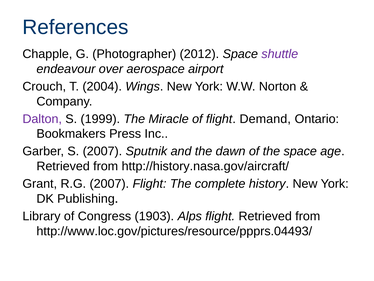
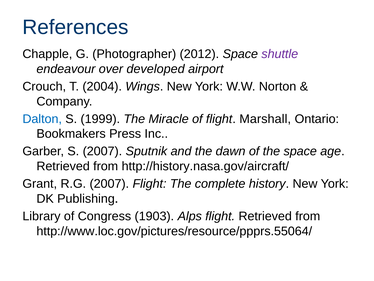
aerospace: aerospace -> developed (156, 69)
Dalton colour: purple -> blue (42, 119)
Demand: Demand -> Marshall (265, 119)
http://www.loc.gov/pictures/resource/ppprs.04493/: http://www.loc.gov/pictures/resource/ppprs.04493/ -> http://www.loc.gov/pictures/resource/ppprs.55064/ (174, 231)
